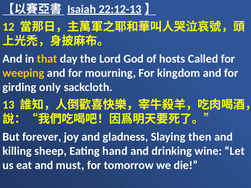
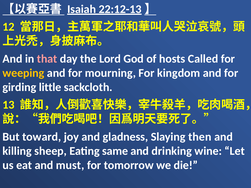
that colour: yellow -> pink (47, 59)
only: only -> little (50, 87)
forever: forever -> toward (42, 137)
hand: hand -> same (115, 151)
